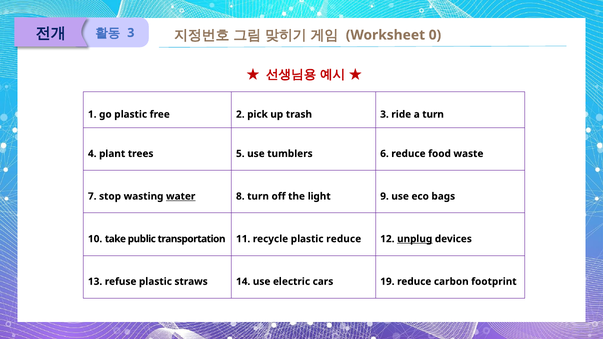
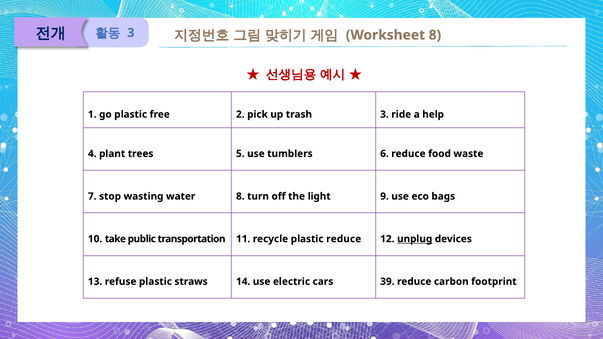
Worksheet 0: 0 -> 8 (435, 35)
a turn: turn -> help (433, 114)
water underline: present -> none (181, 196)
19: 19 -> 39 (387, 282)
